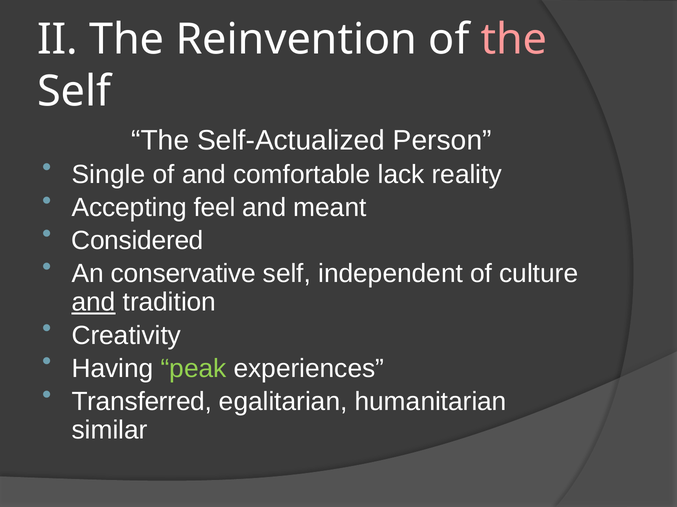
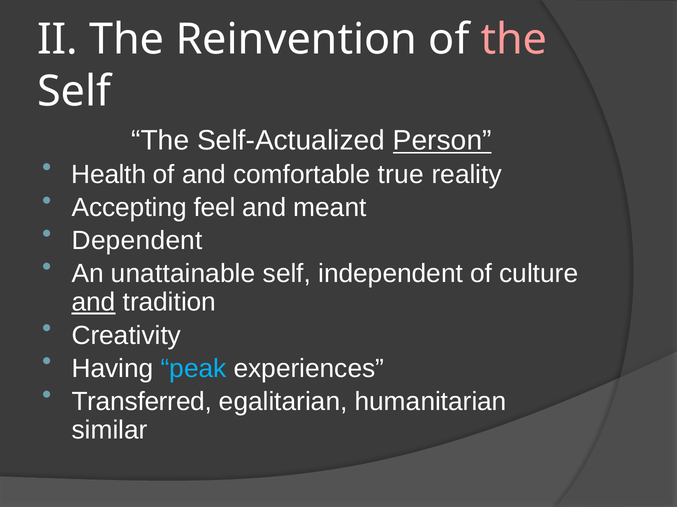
Person underline: none -> present (442, 141)
Single: Single -> Health (109, 175)
lack: lack -> true (401, 175)
Considered: Considered -> Dependent (137, 241)
conservative: conservative -> unattainable (183, 274)
peak colour: light green -> light blue (194, 369)
